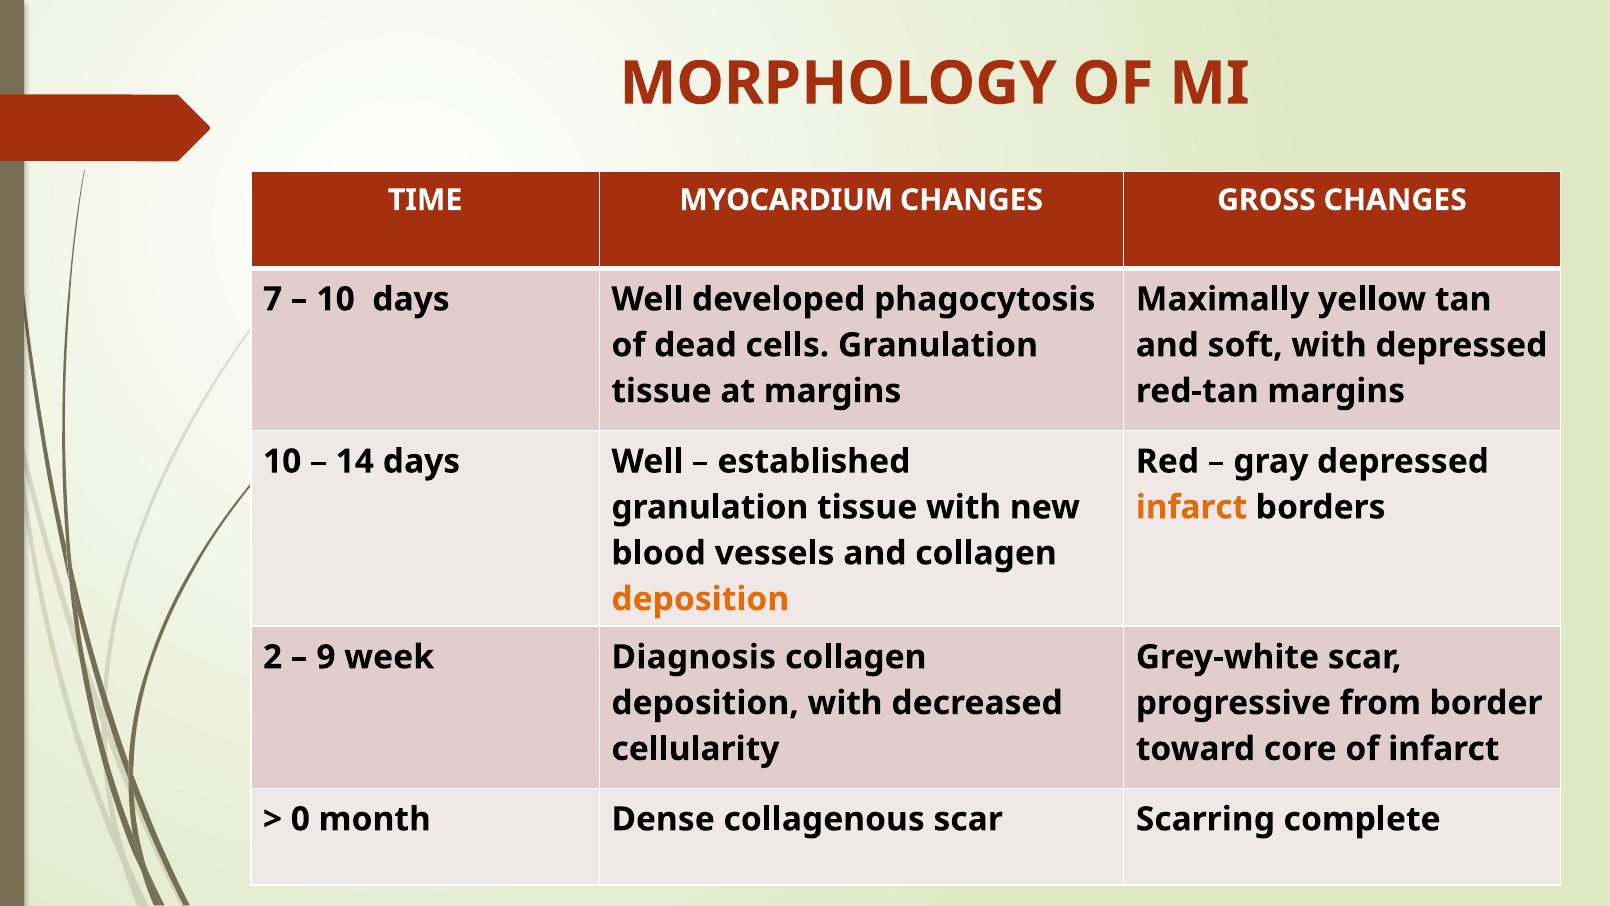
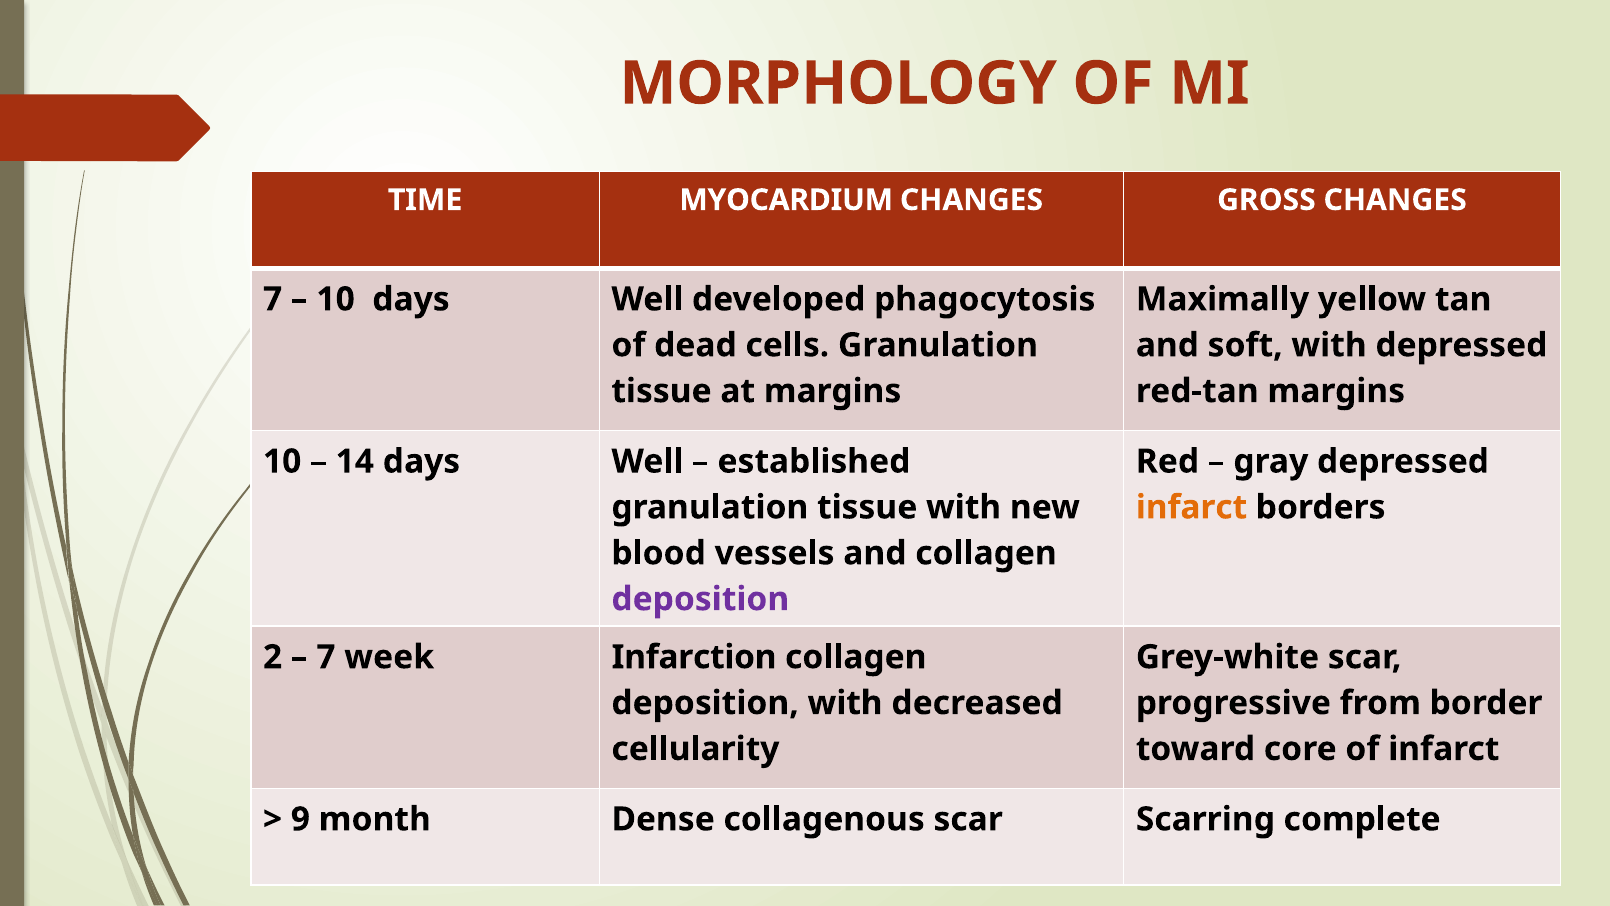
deposition colour: orange -> purple (700, 599)
9: 9 -> 7 (326, 657)
Diagnosis: Diagnosis -> Infarction (694, 657)
0: 0 -> 9 (300, 819)
